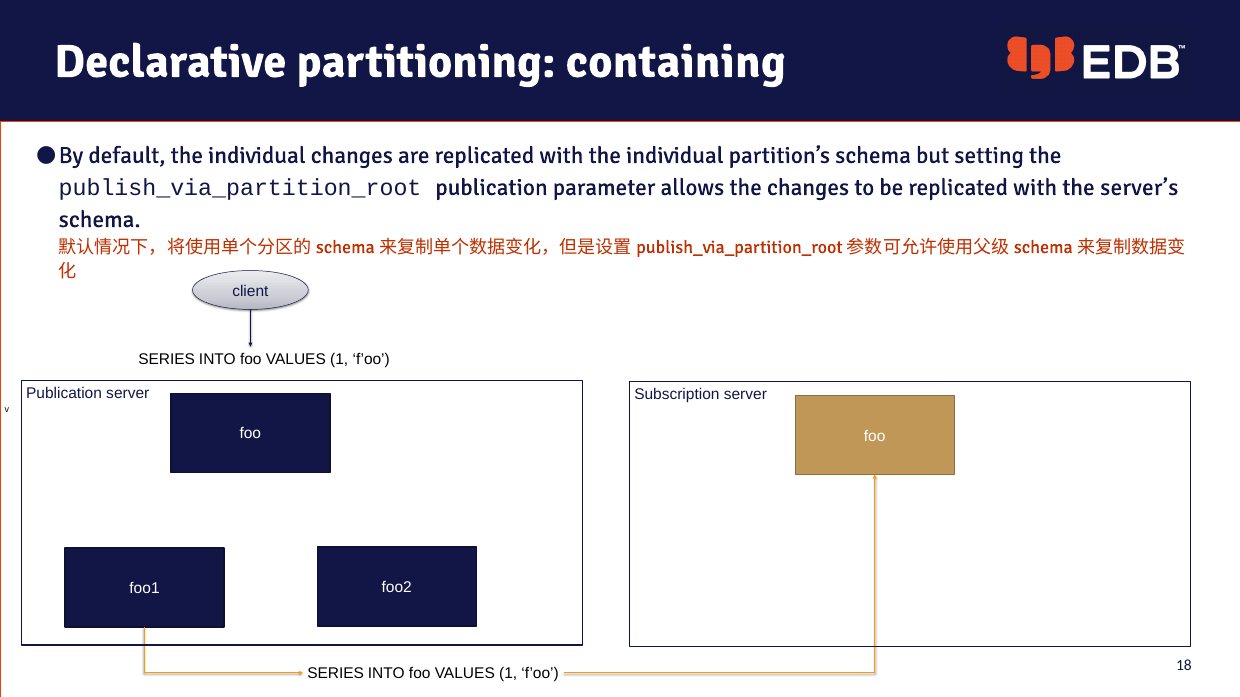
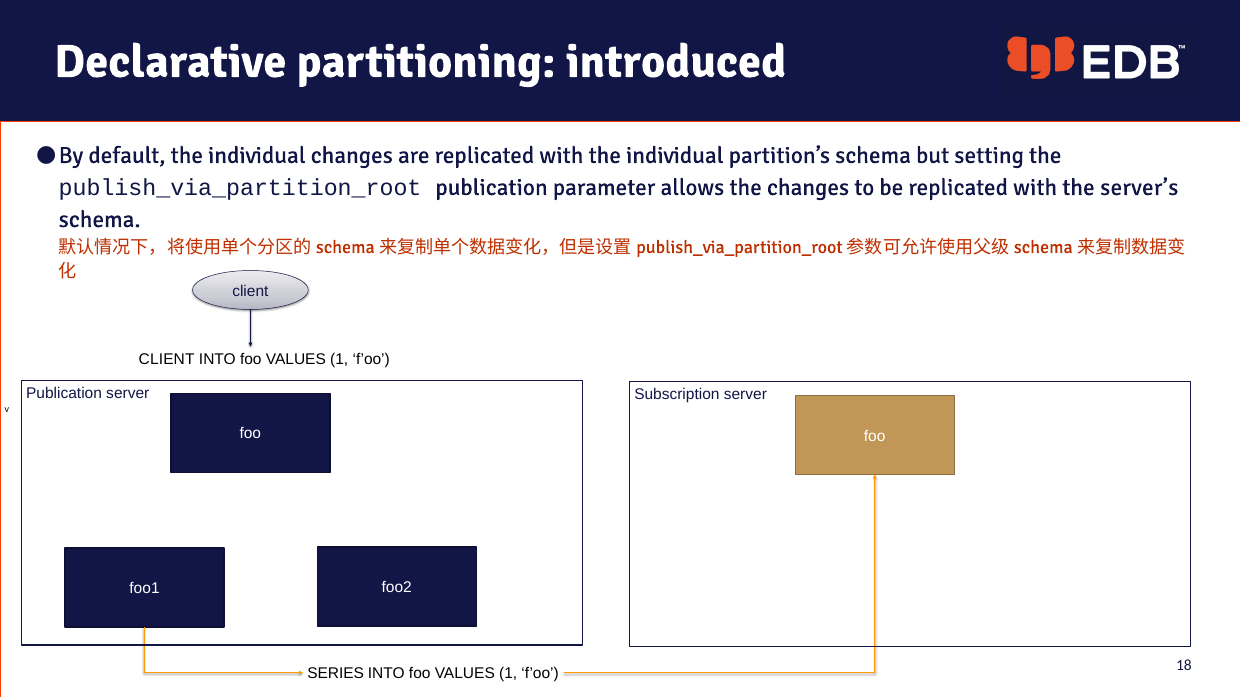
containing: containing -> introduced (676, 62)
SERIES: SERIES -> CLIENT (167, 360)
